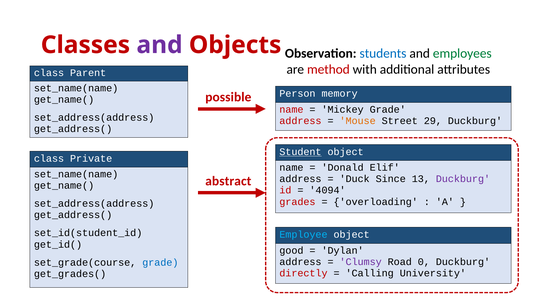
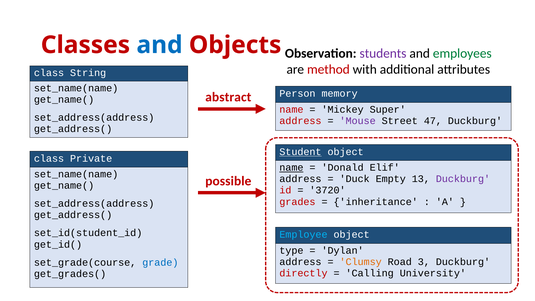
and colour: purple -> blue (160, 45)
students colour: blue -> purple (383, 53)
Parent: Parent -> String (88, 73)
possible: possible -> abstract (228, 97)
Mickey Grade: Grade -> Super (388, 109)
Mouse colour: orange -> purple (358, 121)
29: 29 -> 47 (433, 121)
name underline: none -> present (291, 168)
Since: Since -> Empty (391, 179)
abstract: abstract -> possible (228, 181)
4094: 4094 -> 3720 (328, 190)
overloading: overloading -> inheritance (376, 202)
good: good -> type (291, 250)
Clumsy colour: purple -> orange (361, 262)
0: 0 -> 3 (424, 262)
